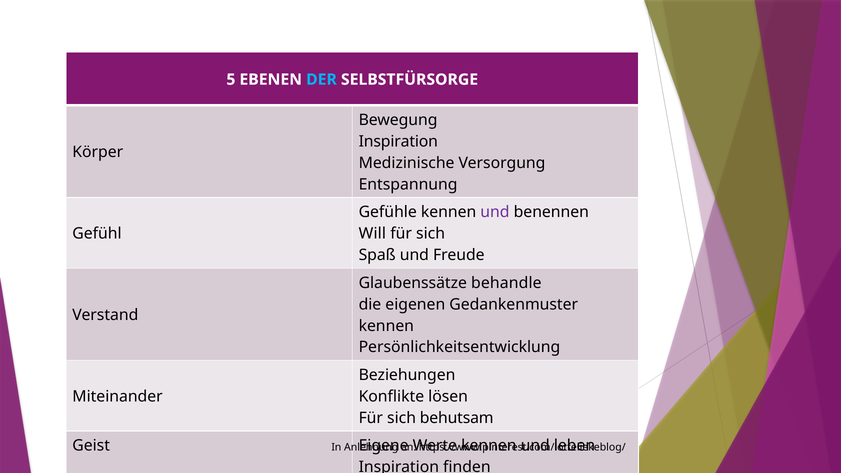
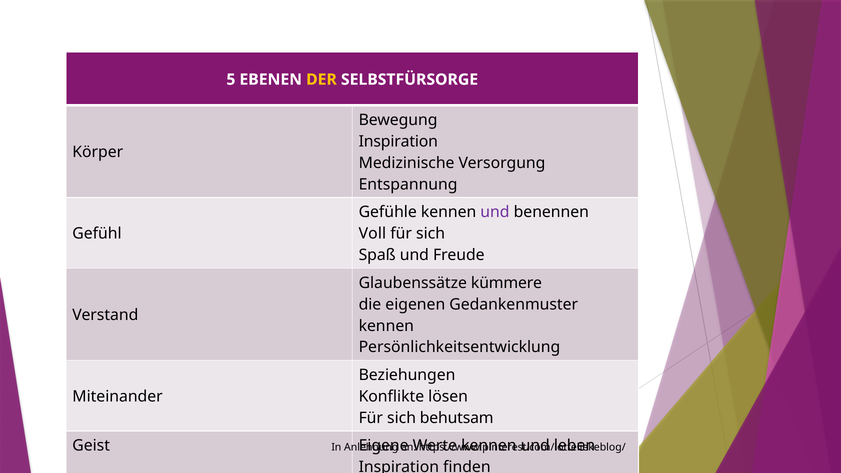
DER colour: light blue -> yellow (321, 80)
Will: Will -> Voll (372, 234)
behandle: behandle -> kümmere (507, 283)
